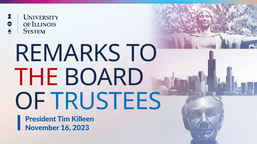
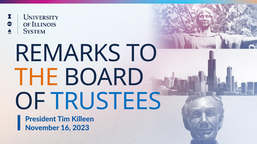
THE colour: red -> orange (37, 78)
